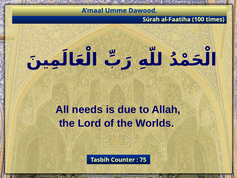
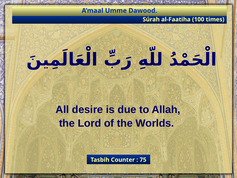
needs: needs -> desire (87, 109)
